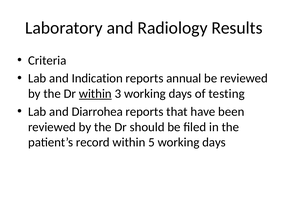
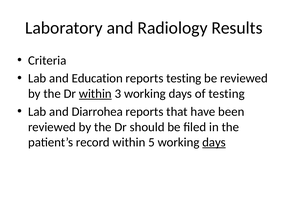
Indication: Indication -> Education (97, 78)
reports annual: annual -> testing (184, 78)
days underline: none -> present (214, 142)
